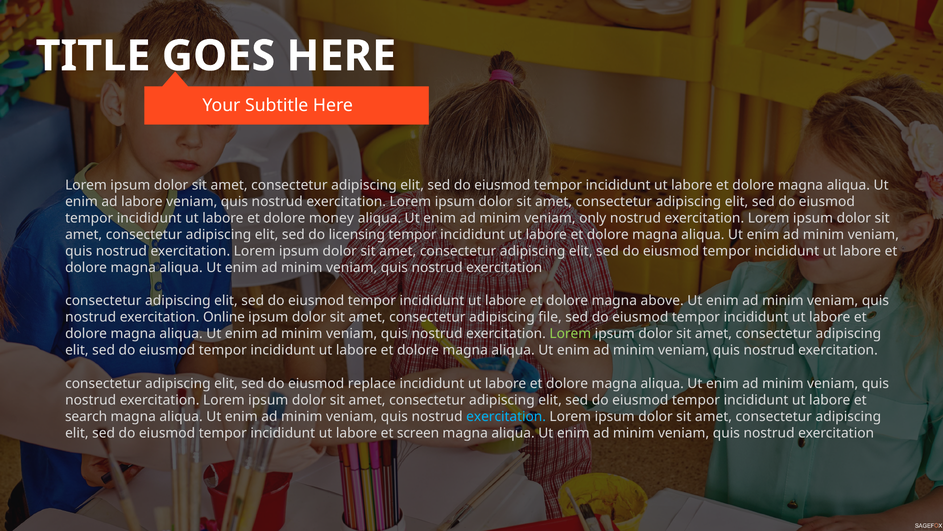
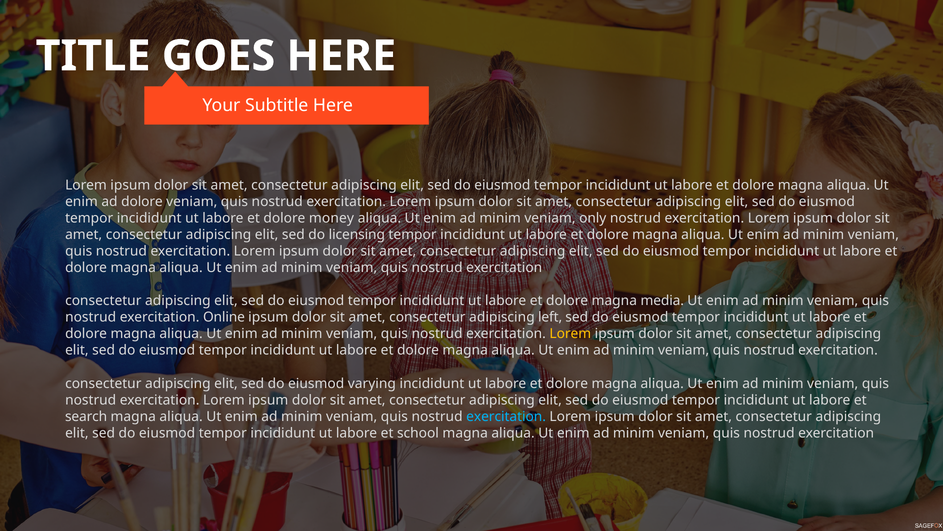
ad labore: labore -> dolore (142, 201)
above: above -> media (662, 301)
file: file -> left (550, 317)
Lorem colour: light green -> yellow (570, 334)
replace: replace -> varying (372, 383)
screen: screen -> school (418, 433)
